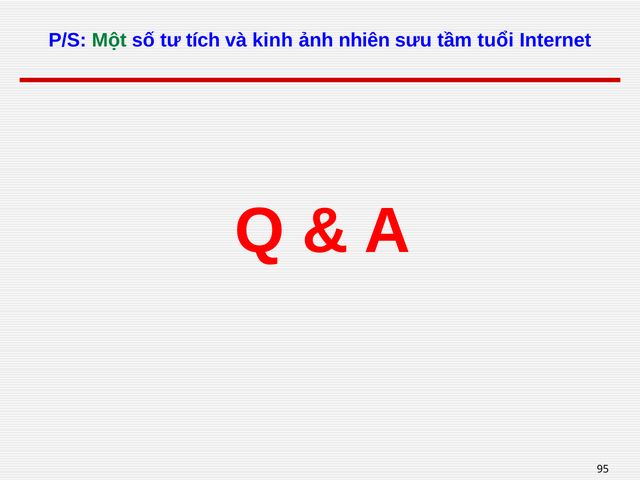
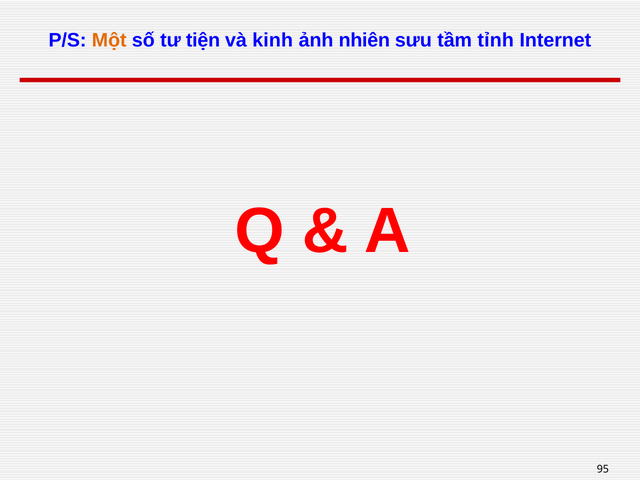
Một colour: green -> orange (109, 40)
tích: tích -> tiện (203, 40)
tuổi: tuổi -> tỉnh (496, 40)
